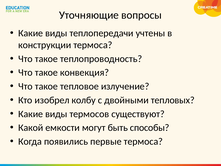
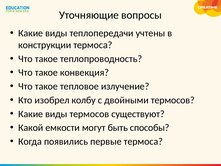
двойными тепловых: тепловых -> термосов (173, 100)
